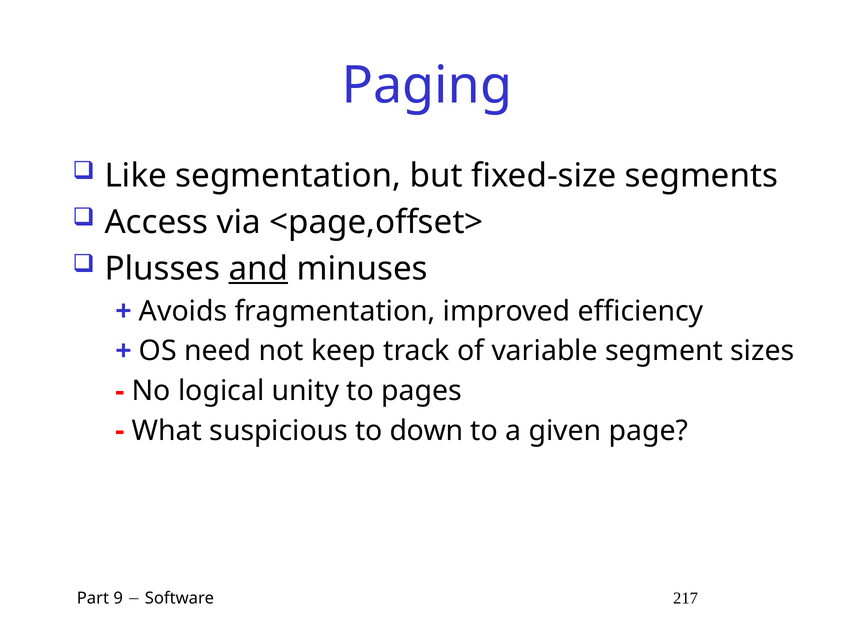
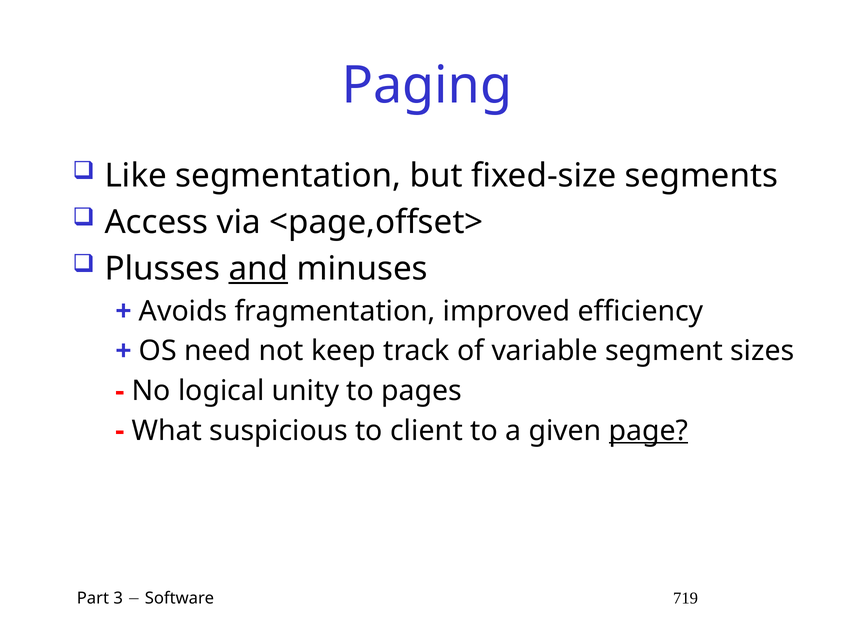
down: down -> client (426, 431)
page underline: none -> present (649, 431)
9: 9 -> 3 (118, 599)
217: 217 -> 719 (686, 599)
